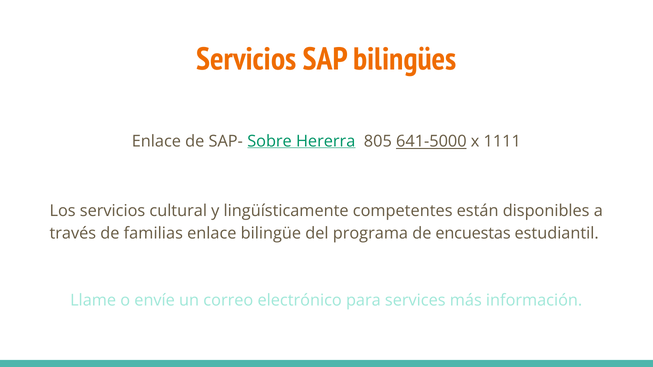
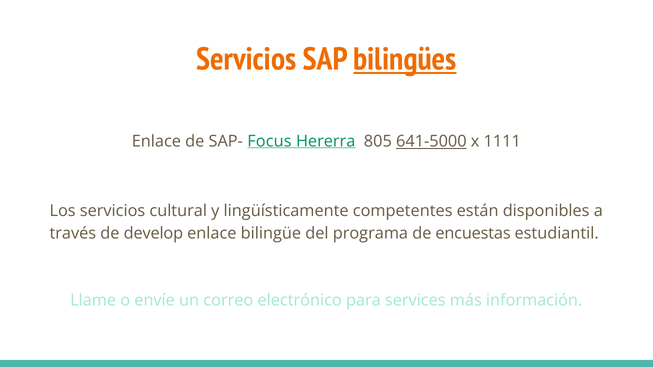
bilingües underline: none -> present (405, 60)
Sobre: Sobre -> Focus (269, 142)
familias: familias -> develop (153, 234)
